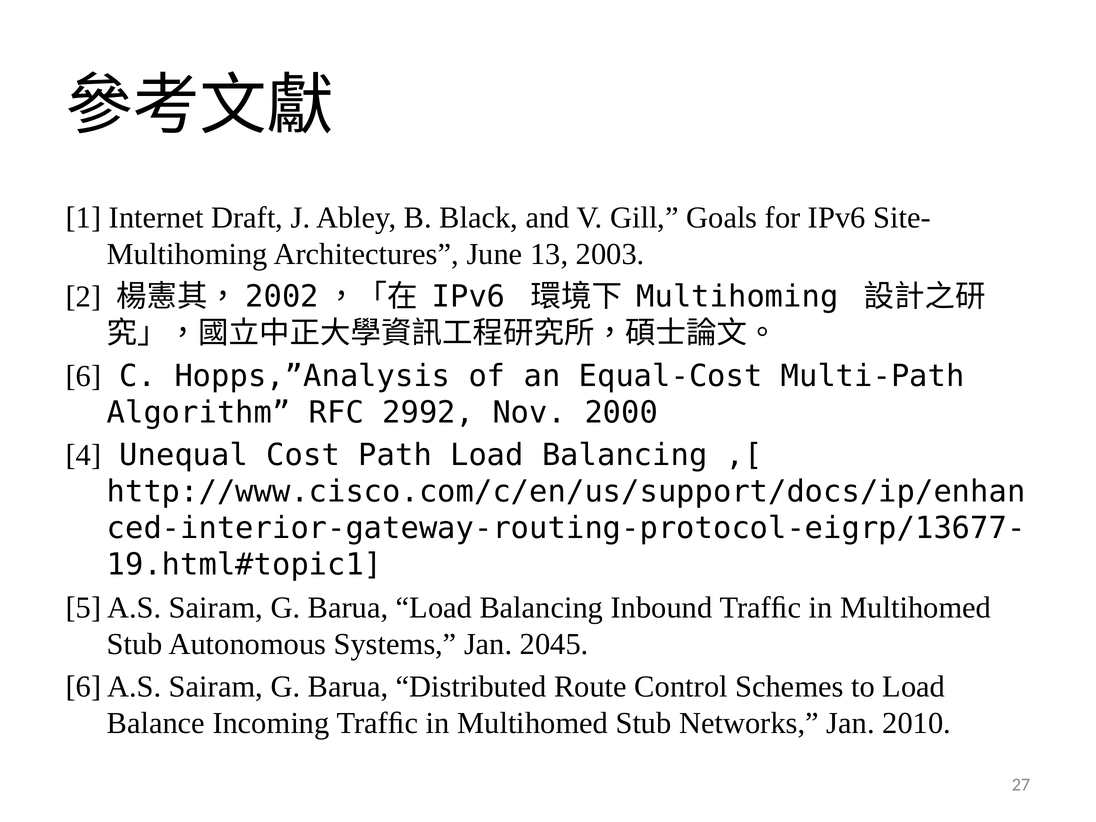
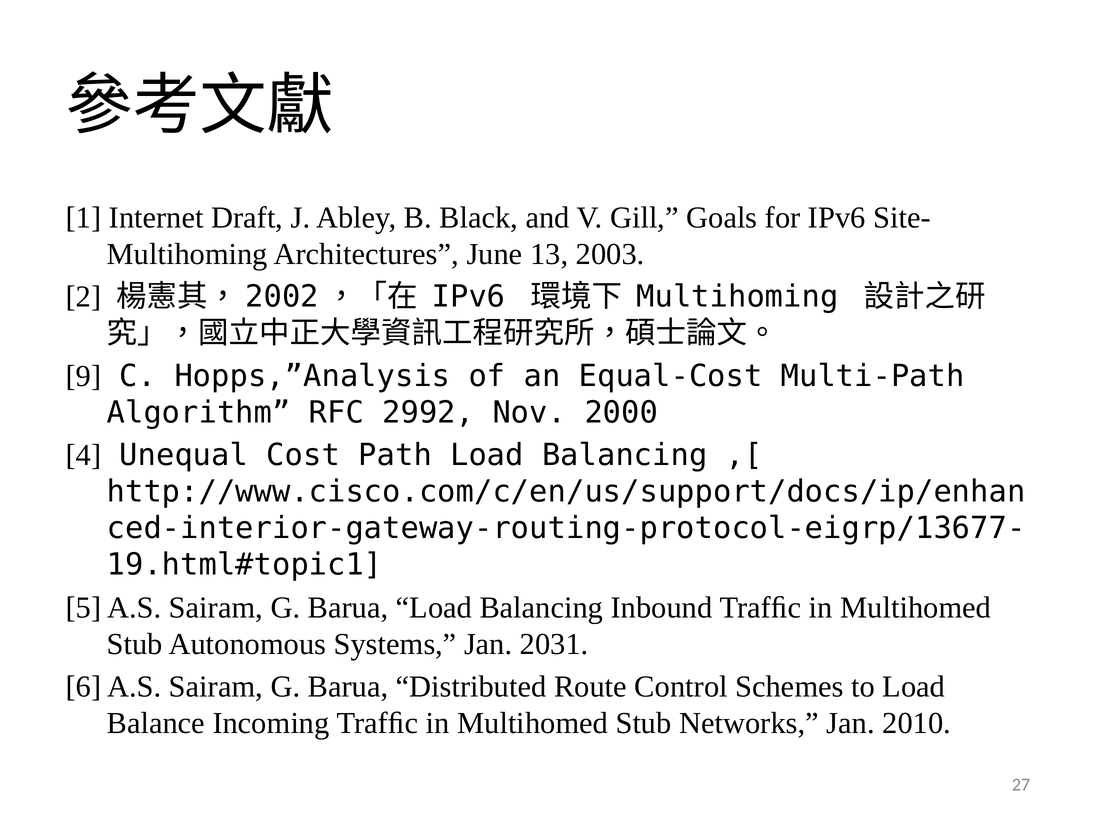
6: 6 -> 9 (84, 376)
2045: 2045 -> 2031 (554, 644)
